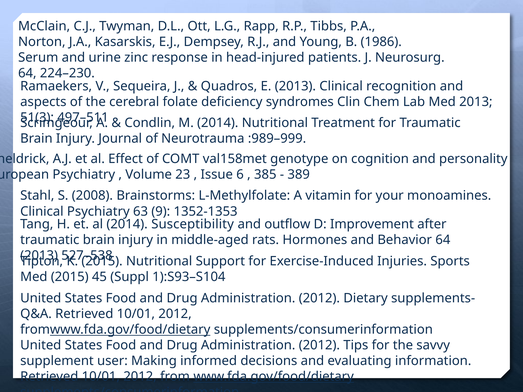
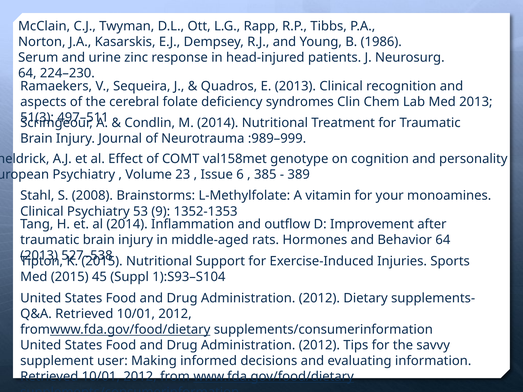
63: 63 -> 53 (141, 211)
Susceptibility: Susceptibility -> Inflammation (193, 224)
